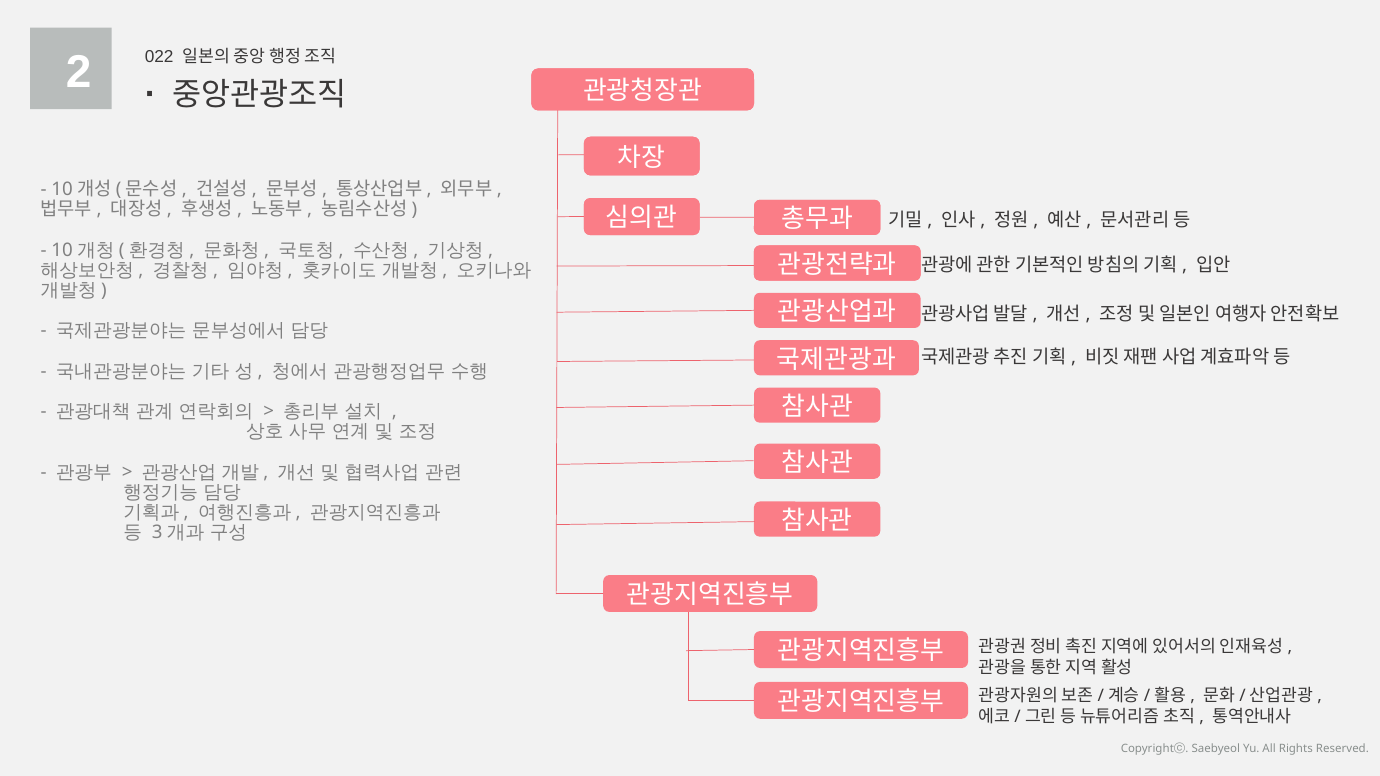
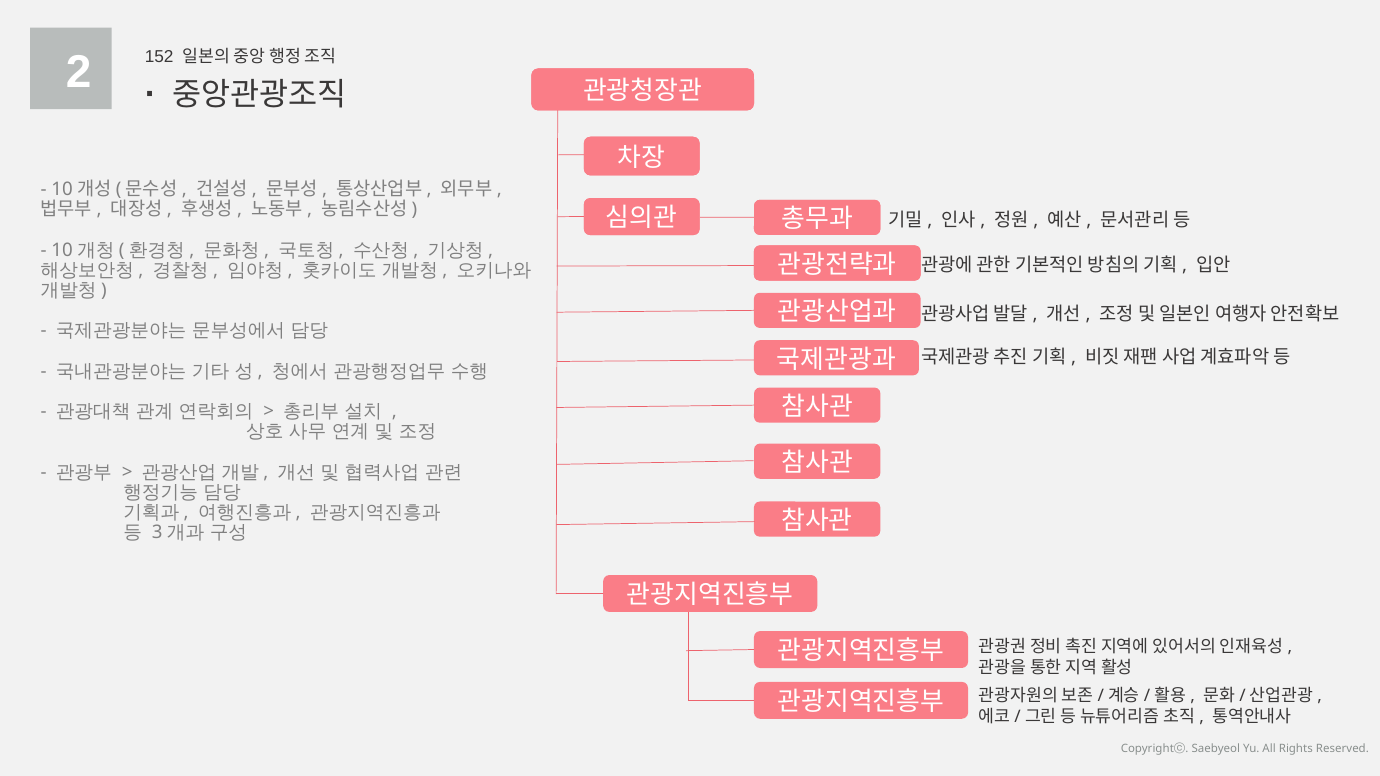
022: 022 -> 152 (159, 56)
